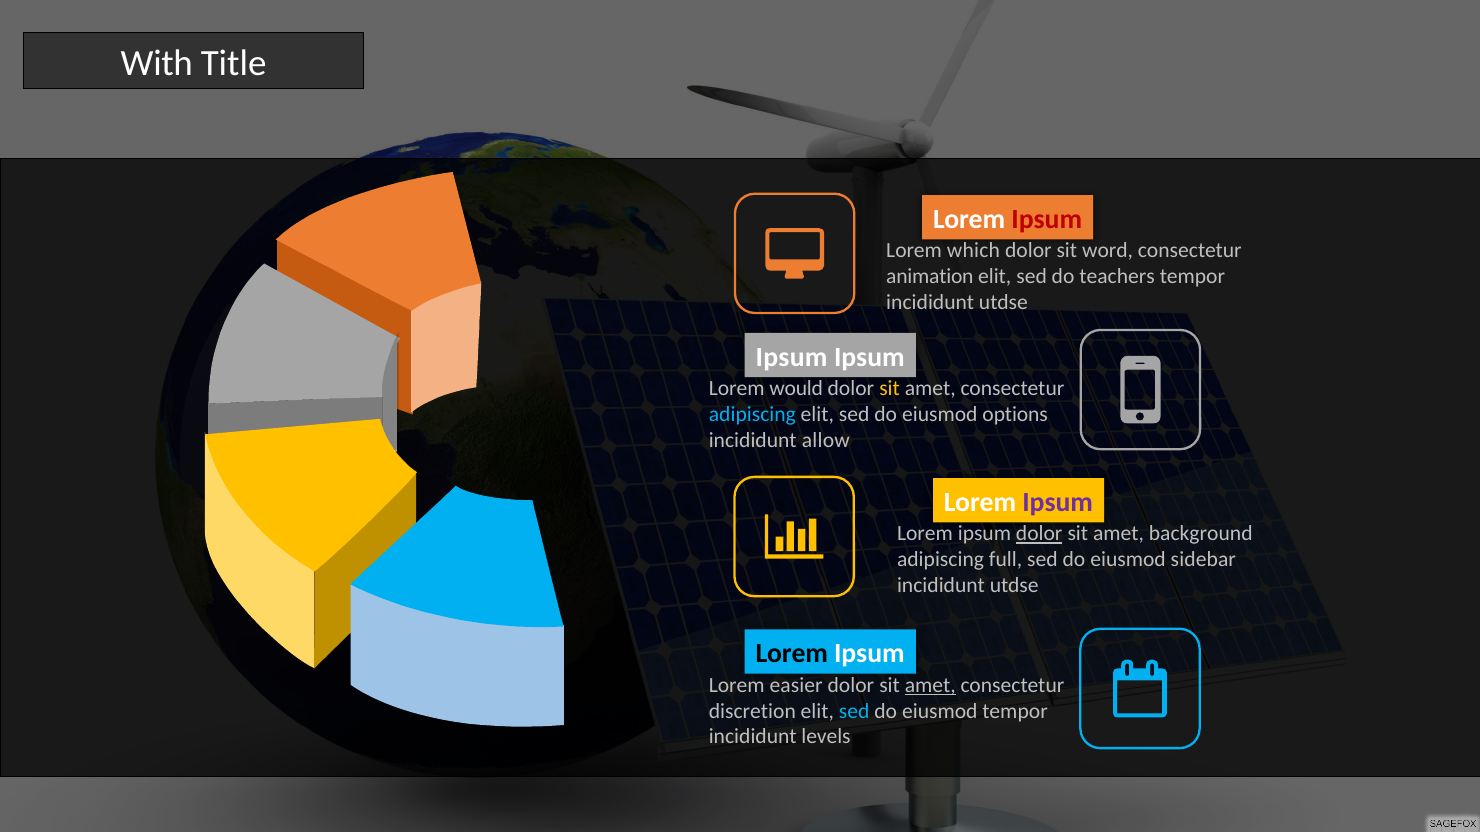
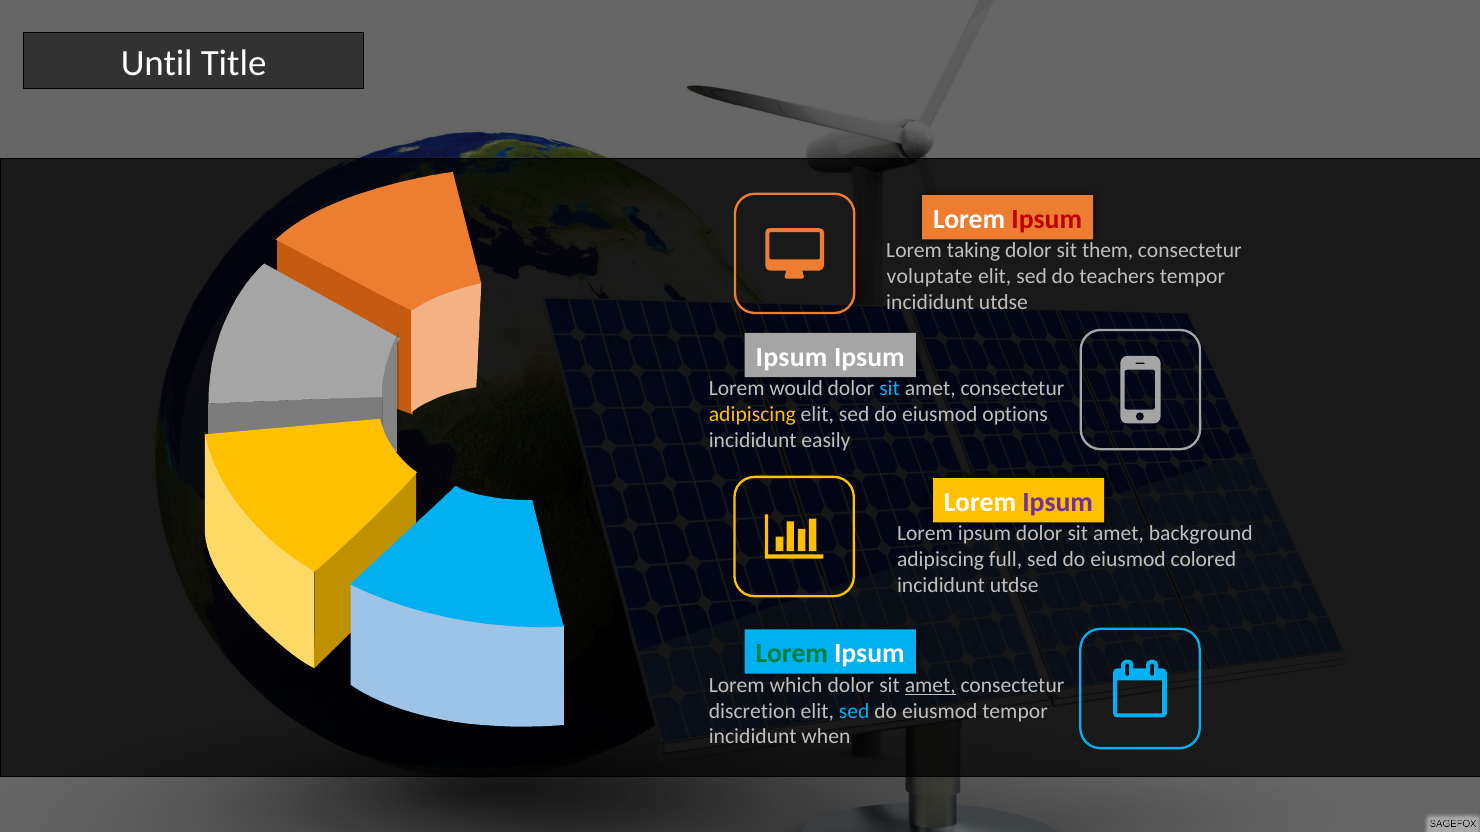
With: With -> Until (157, 63)
which: which -> taking (974, 251)
word: word -> them (1108, 251)
animation: animation -> voluptate (930, 277)
sit colour: yellow -> light blue (890, 389)
adipiscing colour: light blue -> yellow (752, 415)
allow: allow -> easily (826, 441)
dolor underline: present -> none (1039, 534)
sidebar: sidebar -> colored (1203, 560)
Lorem colour: black -> green (792, 654)
easier: easier -> which (796, 685)
levels: levels -> when (826, 737)
